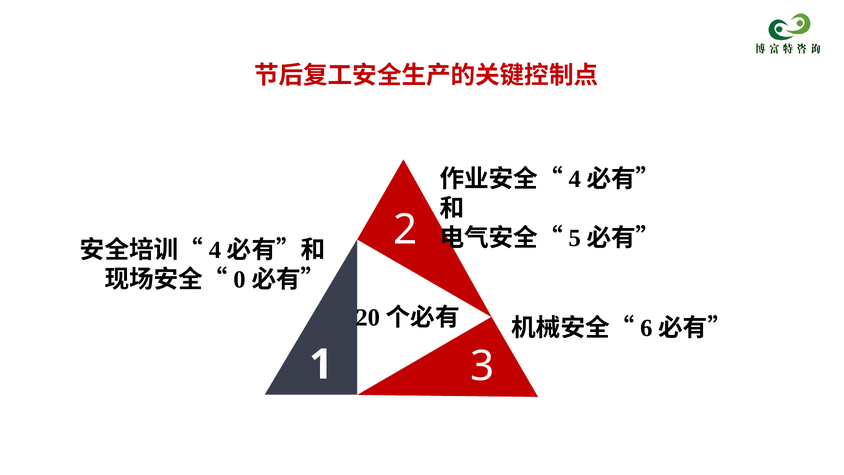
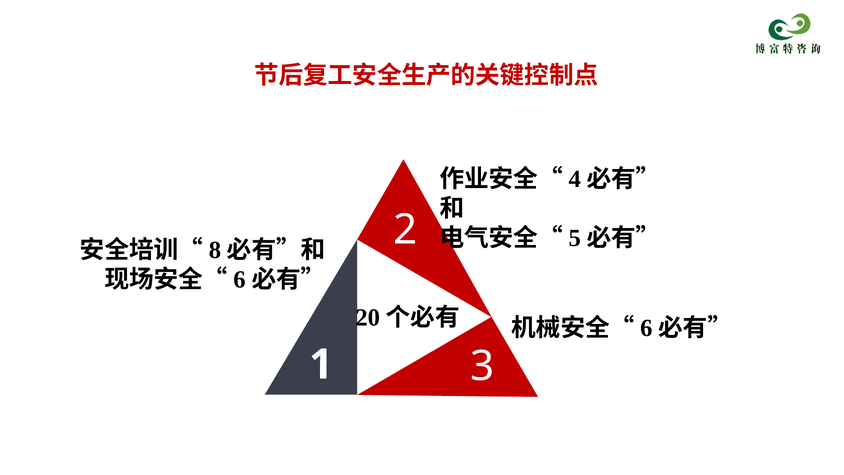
4: 4 -> 8 (215, 250)
0: 0 -> 6 (240, 279)
